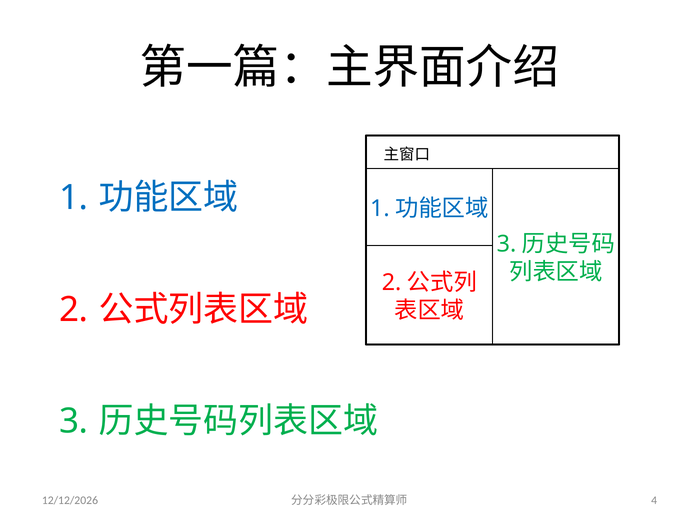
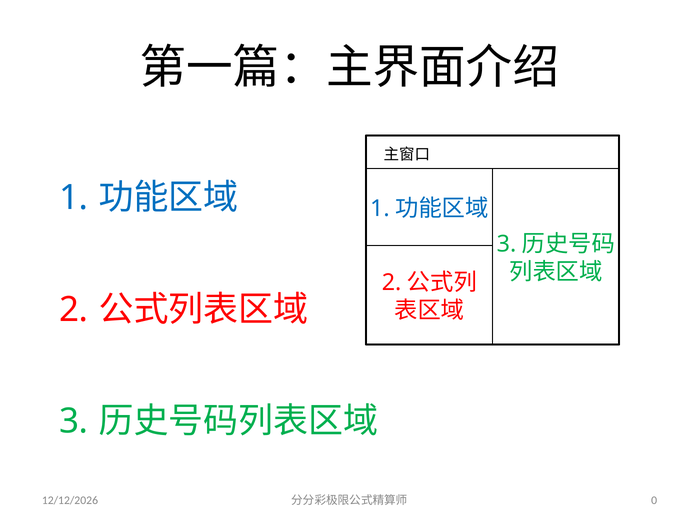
4: 4 -> 0 (654, 501)
